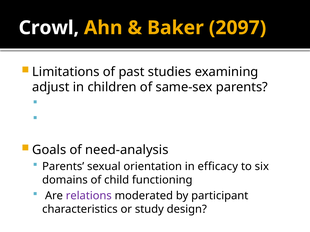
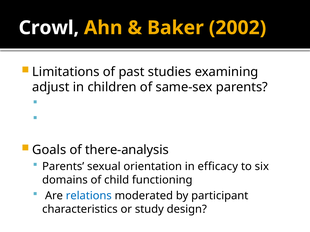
2097: 2097 -> 2002 (238, 28)
need-analysis: need-analysis -> there-analysis (127, 150)
relations colour: purple -> blue (89, 196)
